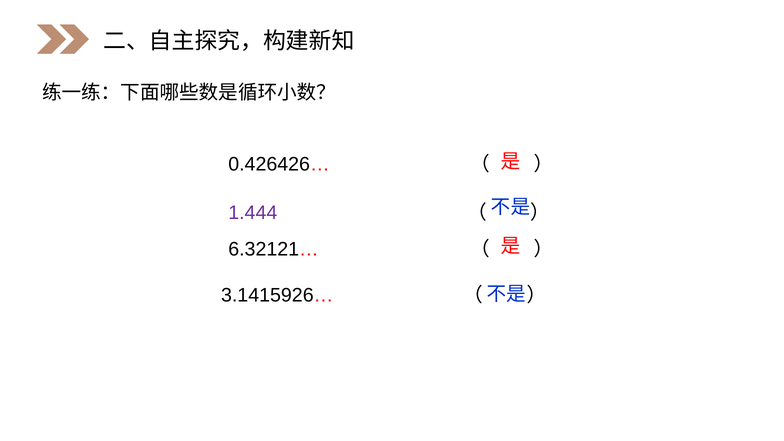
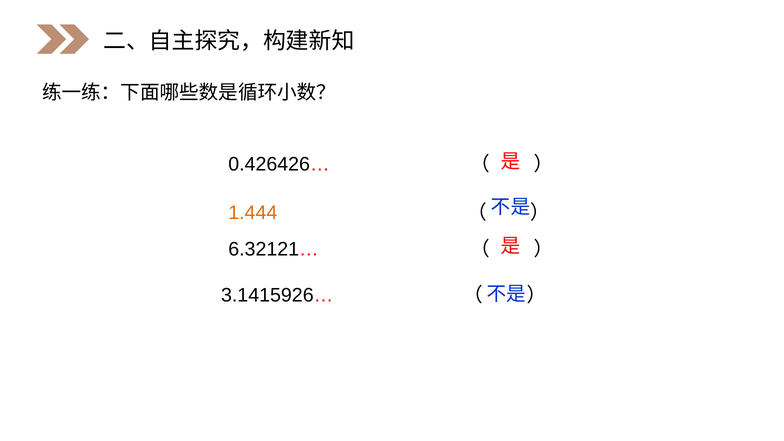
1.444 colour: purple -> orange (253, 213)
